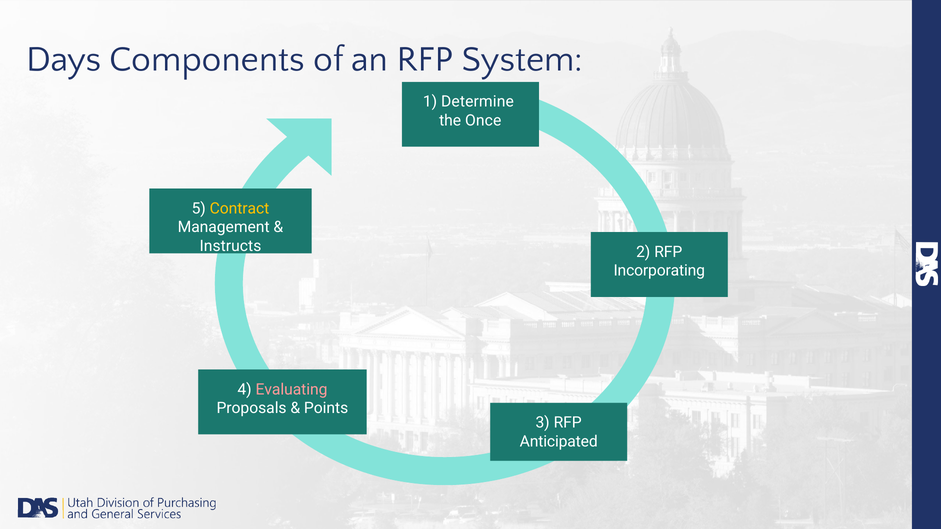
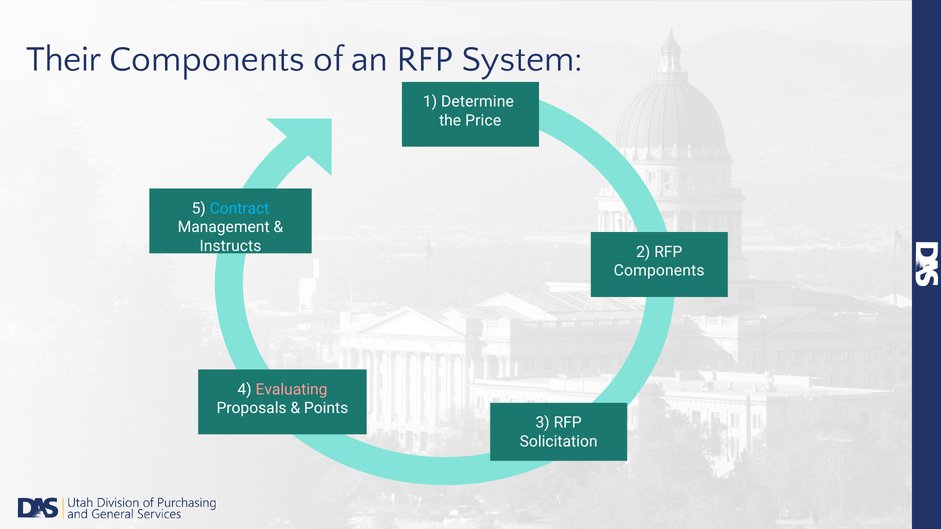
Days: Days -> Their (64, 59)
Once: Once -> Price (483, 121)
Contract colour: yellow -> light blue (240, 209)
Incorporating: Incorporating -> Components (659, 271)
Anticipated: Anticipated -> Solicitation (559, 442)
